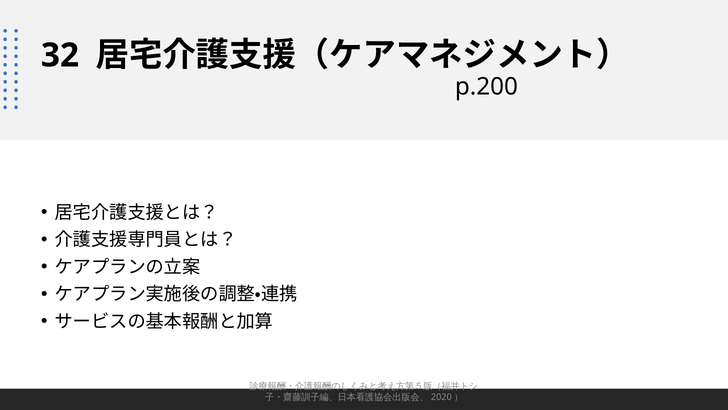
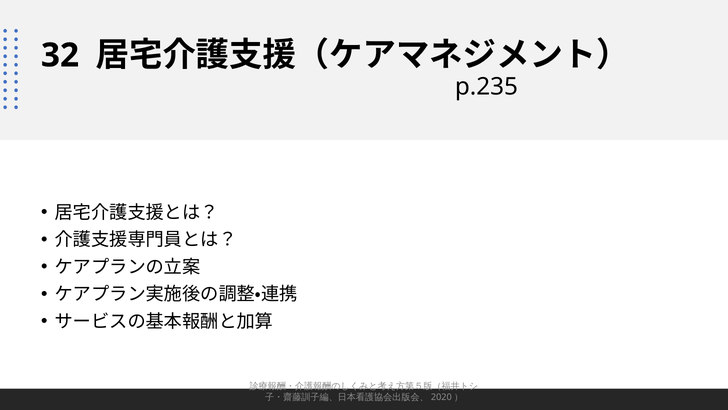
p.200: p.200 -> p.235 (486, 87)
